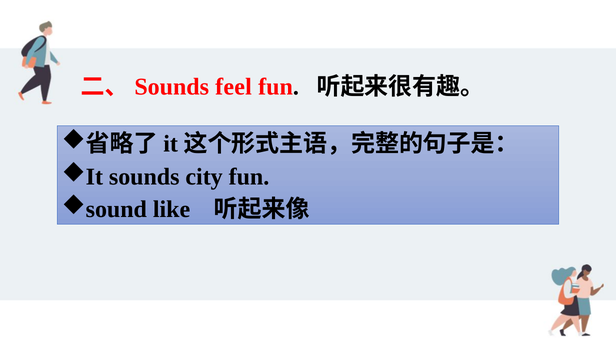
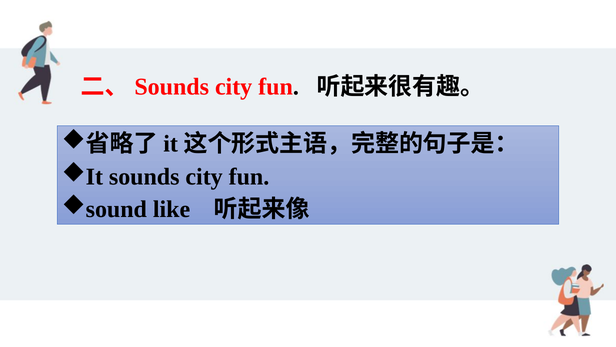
feel: feel -> city (234, 87)
